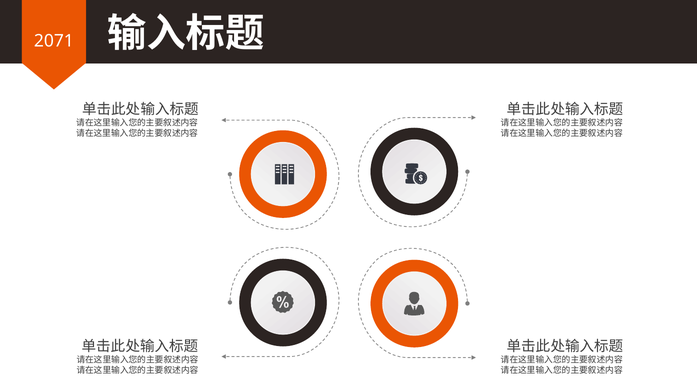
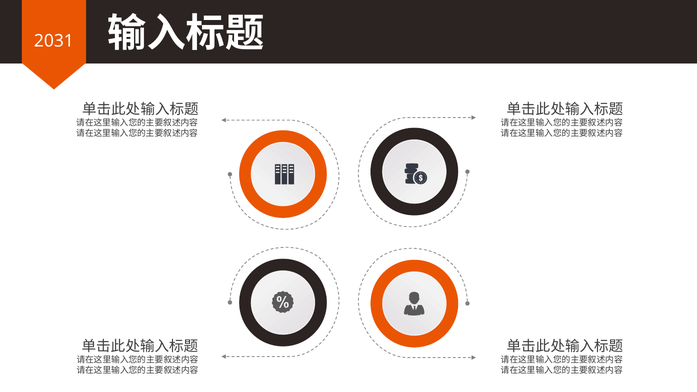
2071: 2071 -> 2031 (54, 41)
